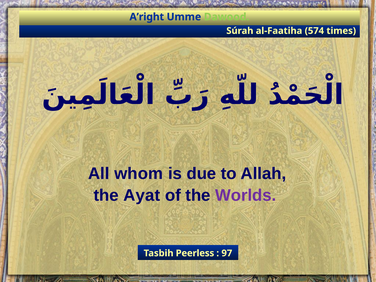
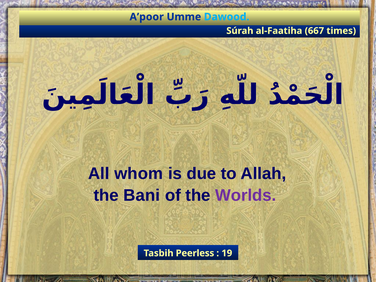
A’right: A’right -> A’poor (147, 17)
Dawood colour: light green -> light blue (227, 17)
574: 574 -> 667 (314, 31)
Ayat: Ayat -> Bani (142, 195)
97: 97 -> 19 (227, 253)
